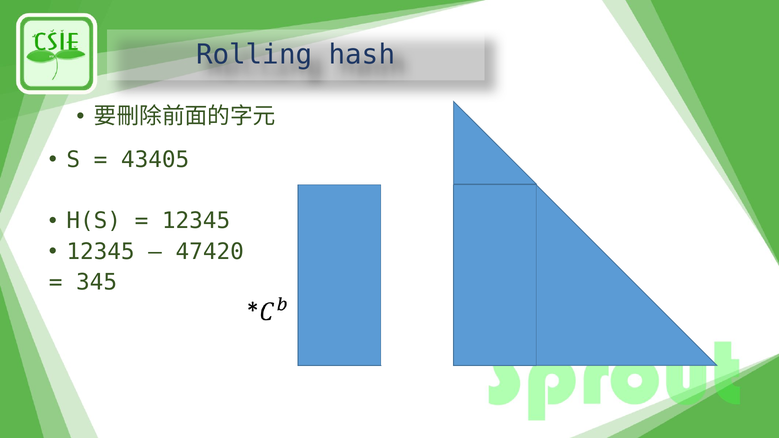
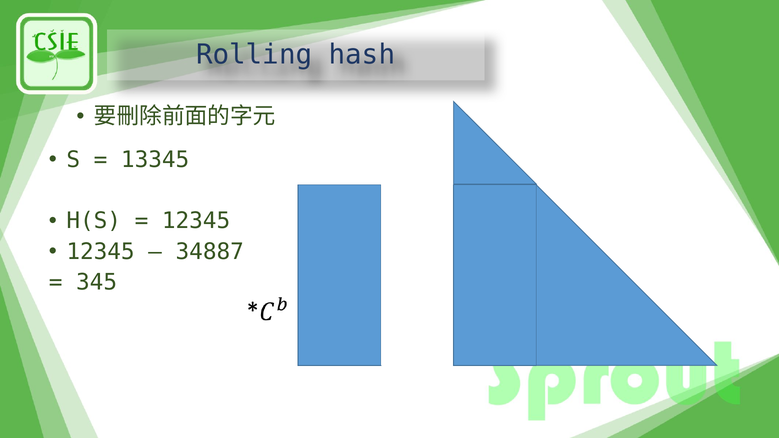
43405: 43405 -> 13345 (155, 160)
47420: 47420 -> 34887 (210, 252)
